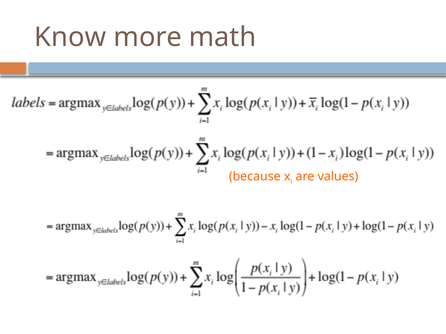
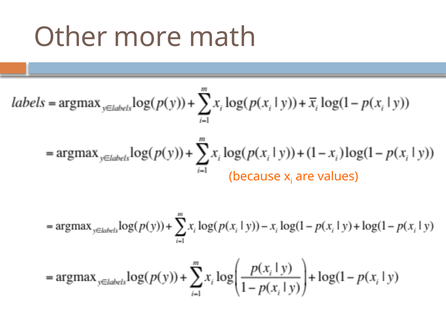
Know: Know -> Other (71, 37)
